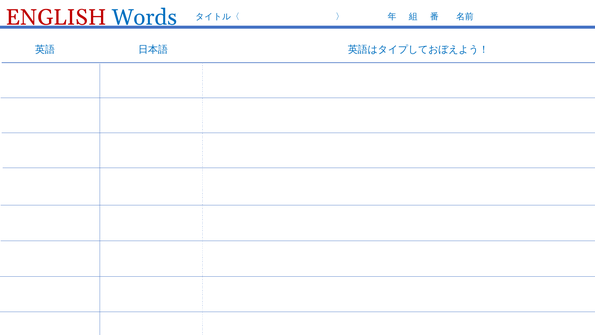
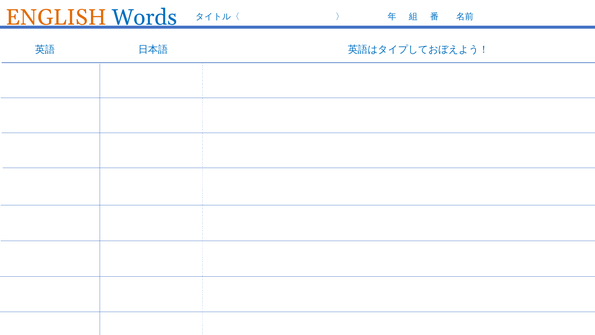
ENGLISH colour: red -> orange (56, 18)
